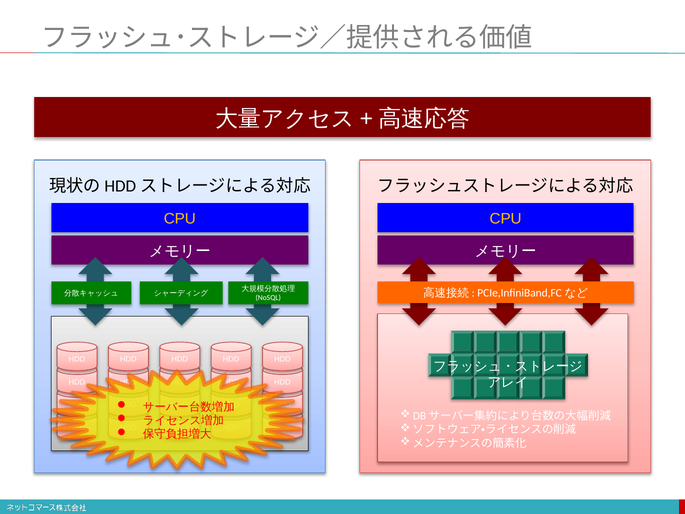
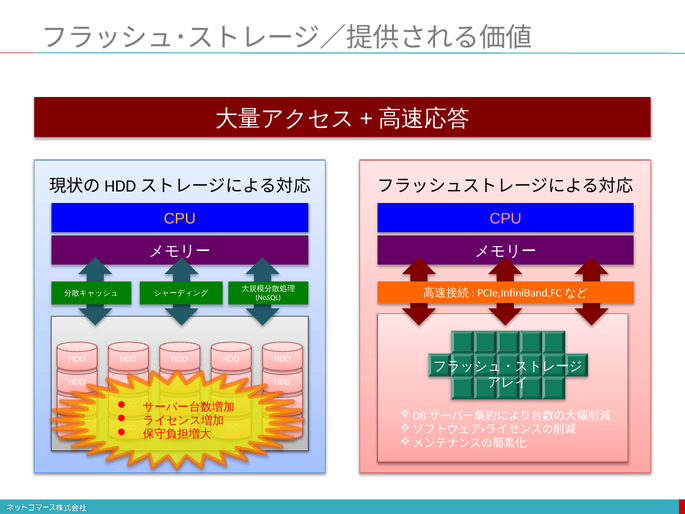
CPU colour: yellow -> pink (506, 219)
